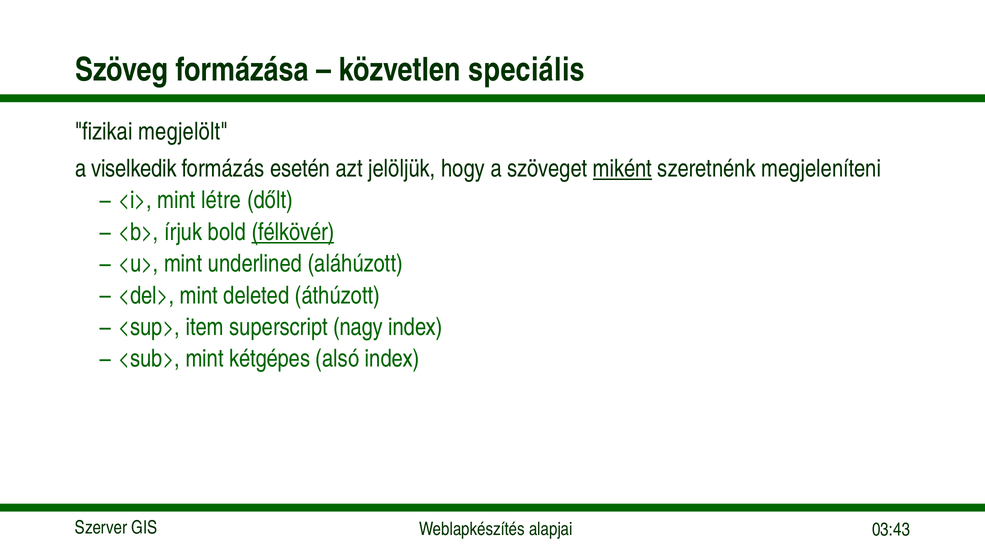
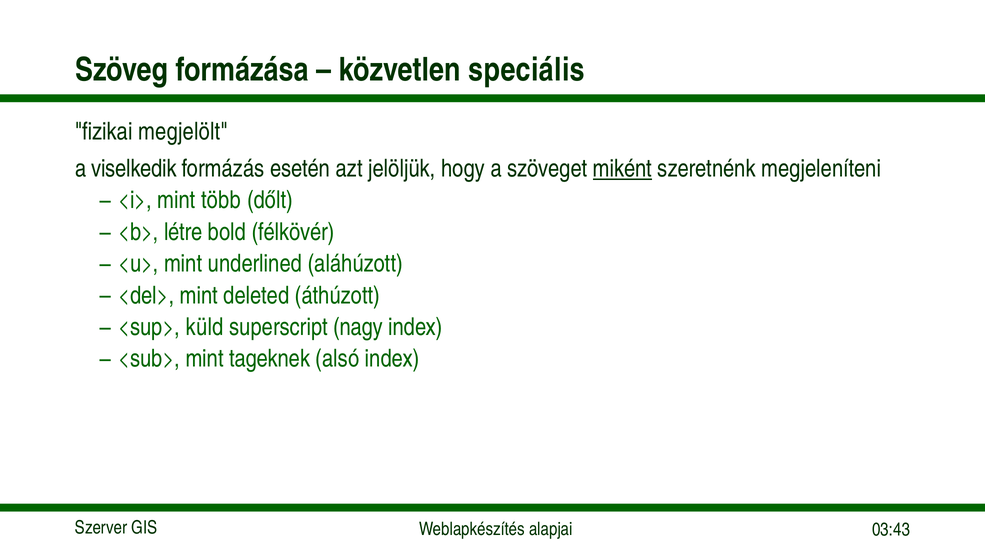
létre: létre -> több (221, 200)
írjuk: írjuk -> létre (183, 232)
félkövér underline: present -> none (293, 232)
item: item -> küld (205, 327)
kétgépes: kétgépes -> tageknek (270, 359)
